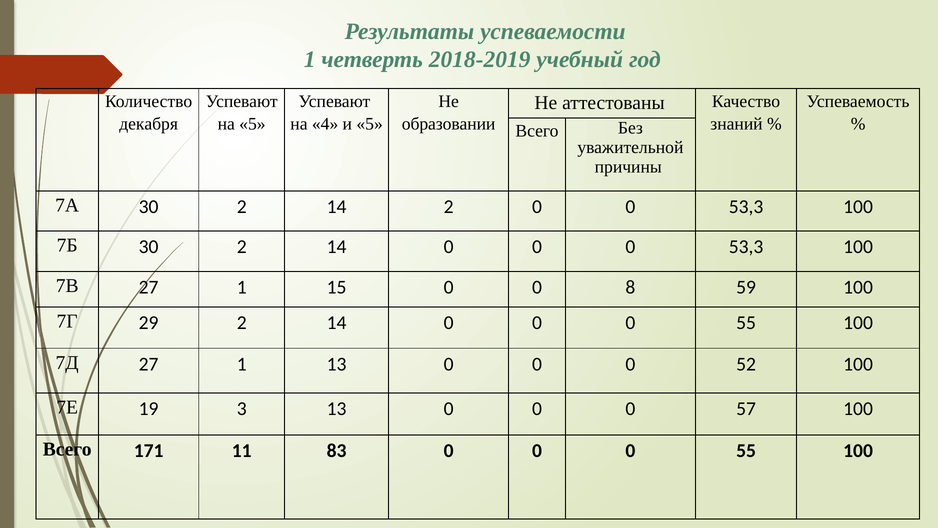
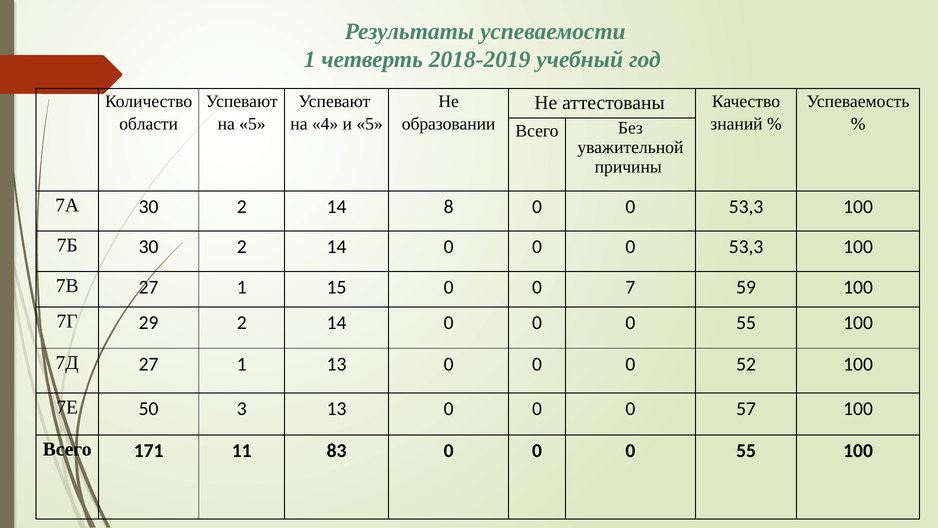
декабря: декабря -> области (149, 124)
14 2: 2 -> 8 (449, 207)
8: 8 -> 7 (630, 287)
19: 19 -> 50 (149, 409)
